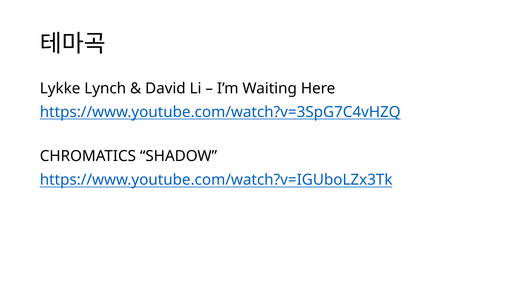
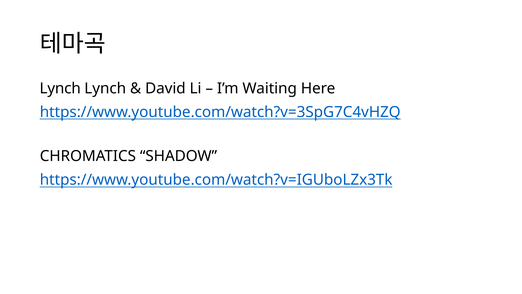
Lykke: Lykke -> Lynch (60, 88)
